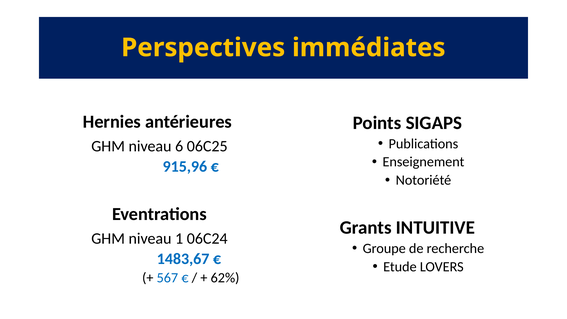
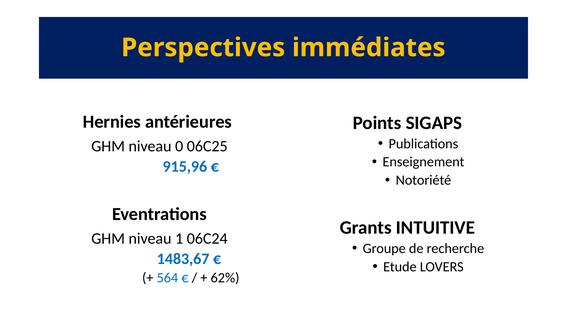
6: 6 -> 0 (179, 146)
567: 567 -> 564 (167, 278)
